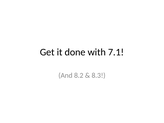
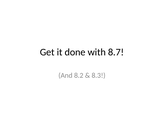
7.1: 7.1 -> 8.7 (116, 52)
